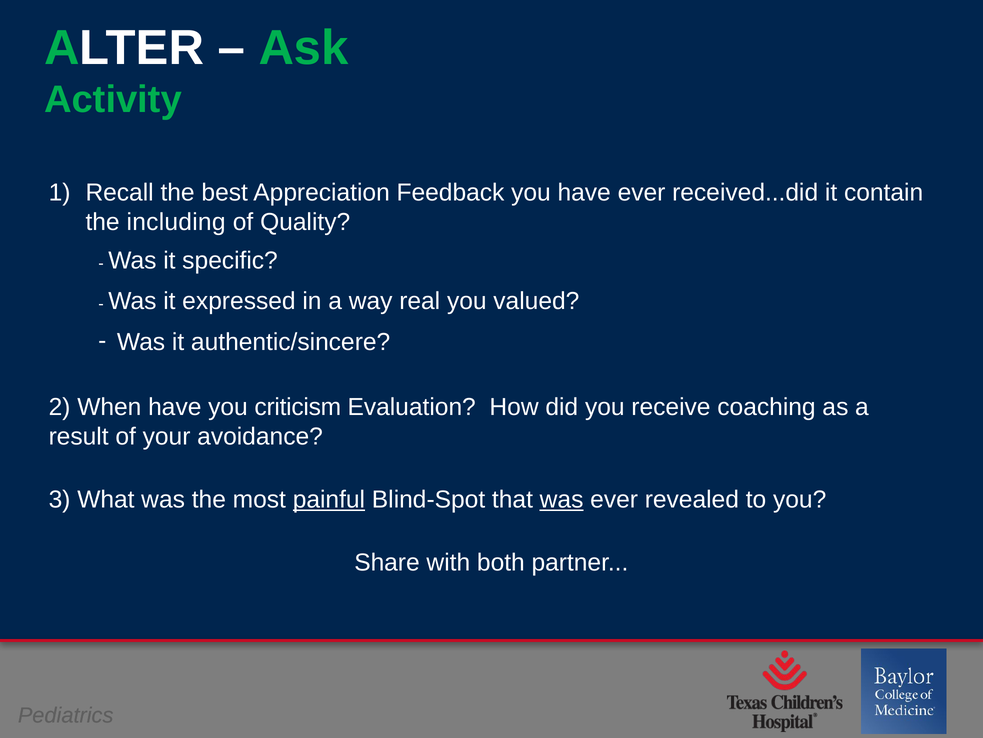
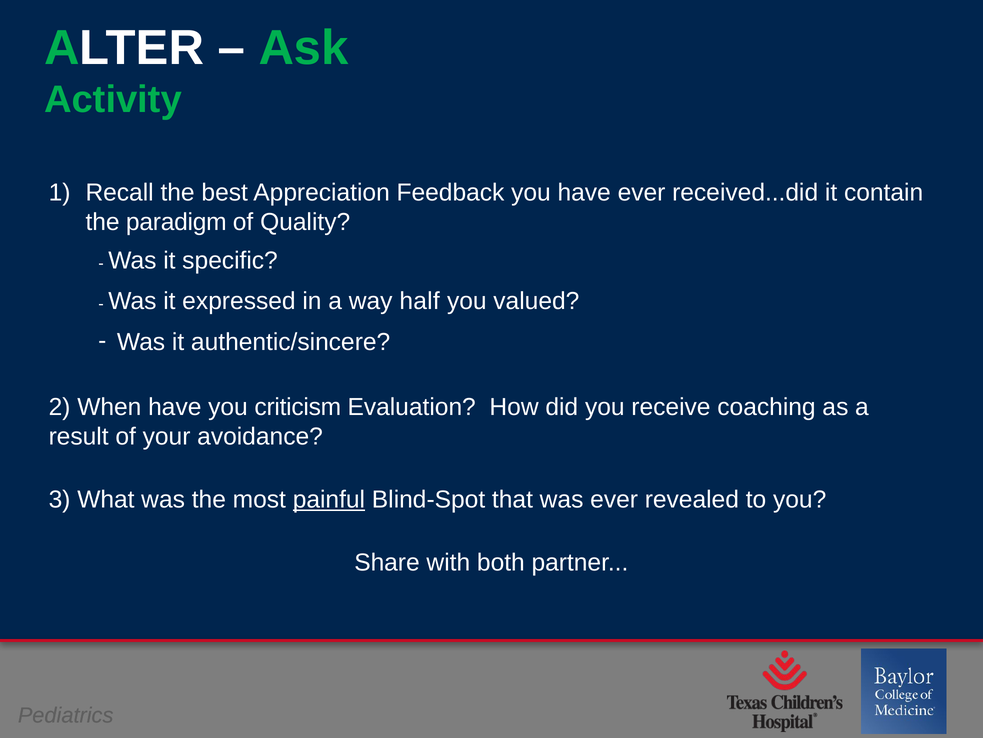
including: including -> paradigm (176, 222)
real: real -> half (420, 301)
was underline: present -> none (562, 499)
